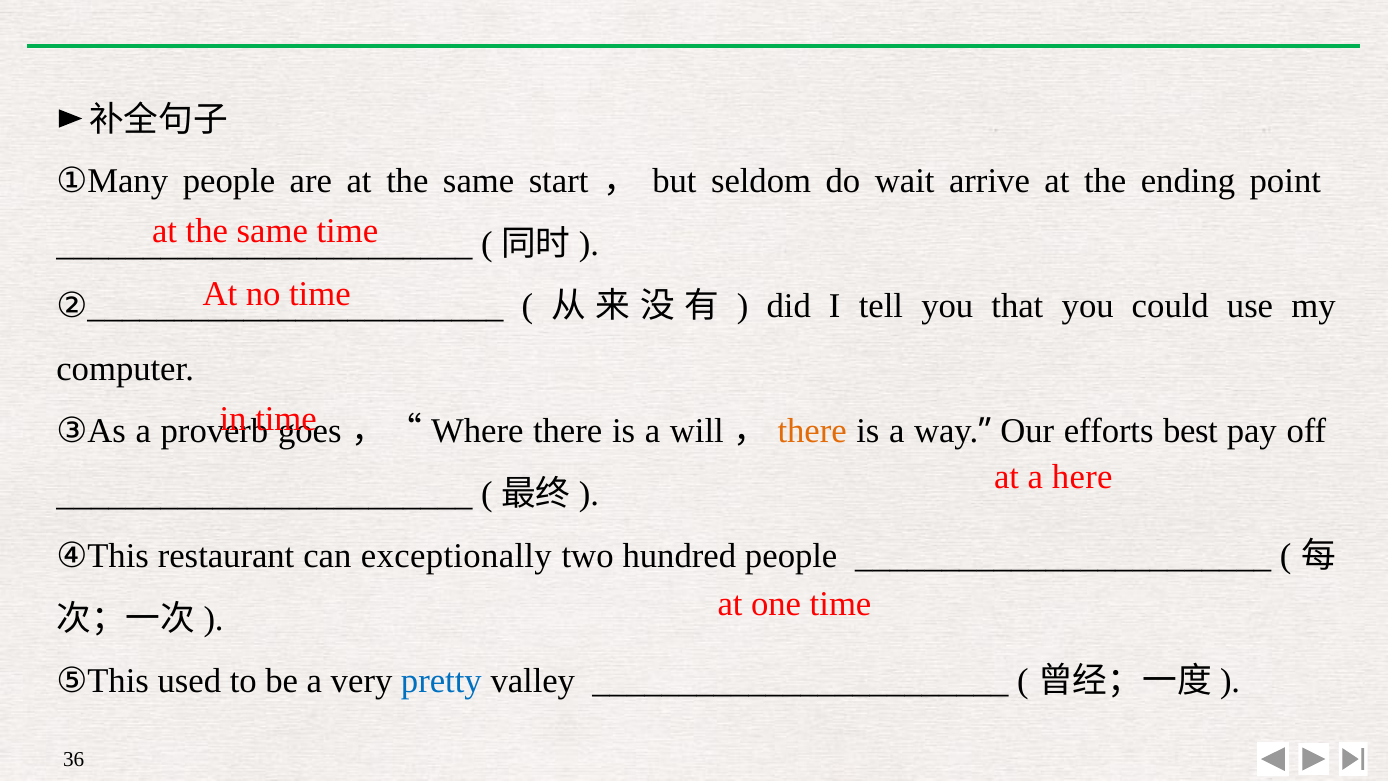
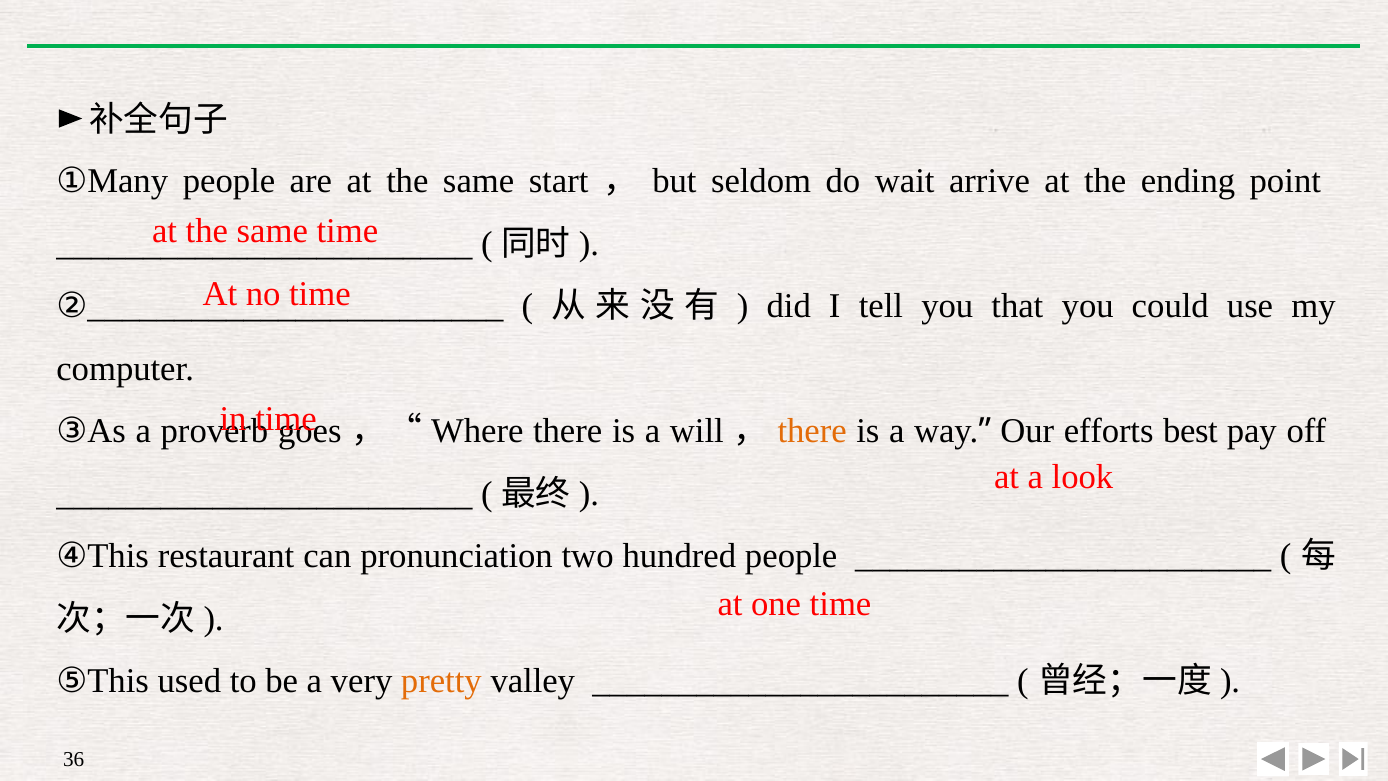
here: here -> look (1082, 477)
exceptionally: exceptionally -> pronunciation (457, 556)
pretty colour: blue -> orange (441, 681)
